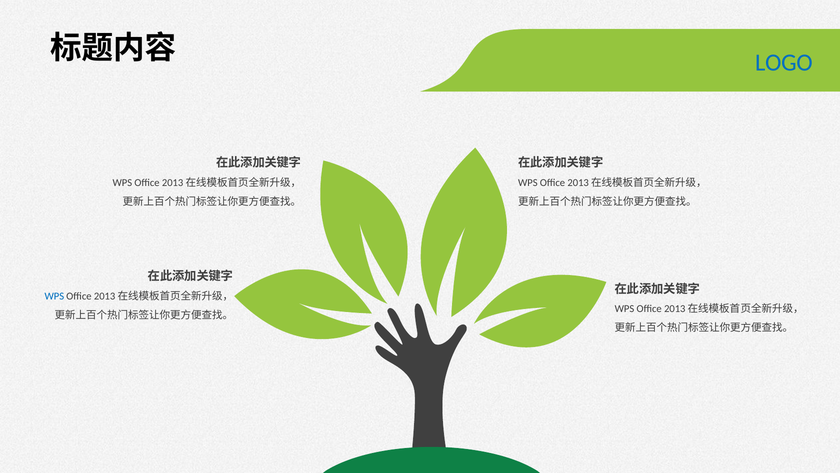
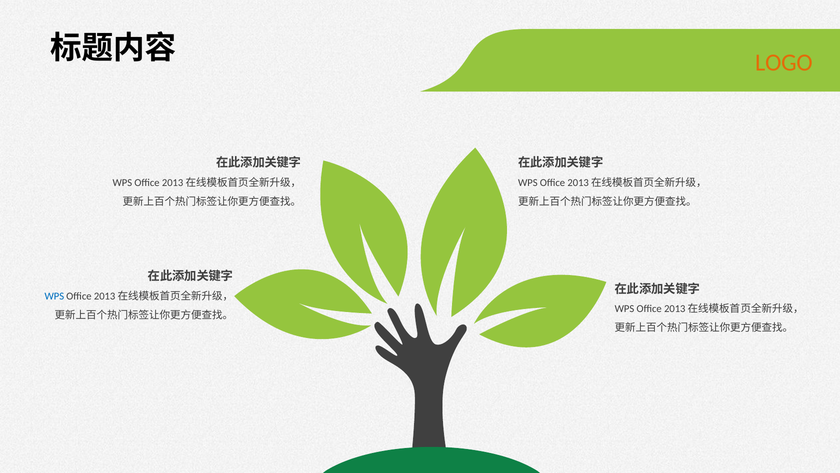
LOGO colour: blue -> orange (784, 63)
